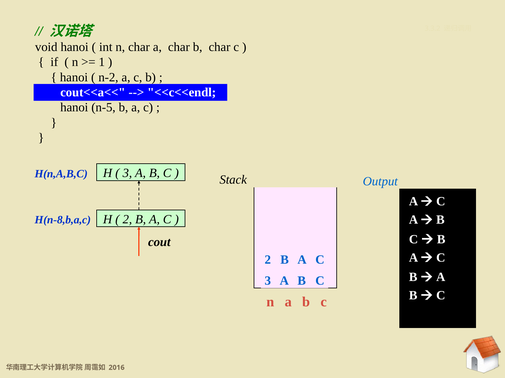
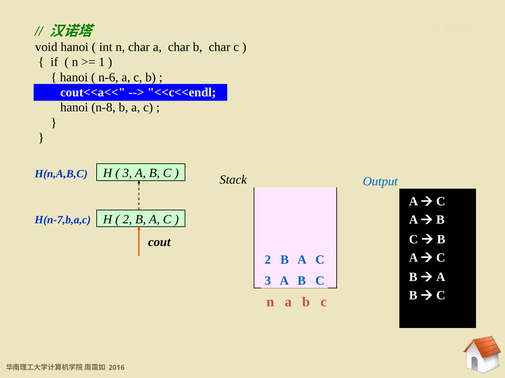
n-2: n-2 -> n-6 (108, 77)
n-5: n-5 -> n-8 (103, 108)
H(n-8,b,a,c: H(n-8,b,a,c -> H(n-7,b,a,c (63, 220)
